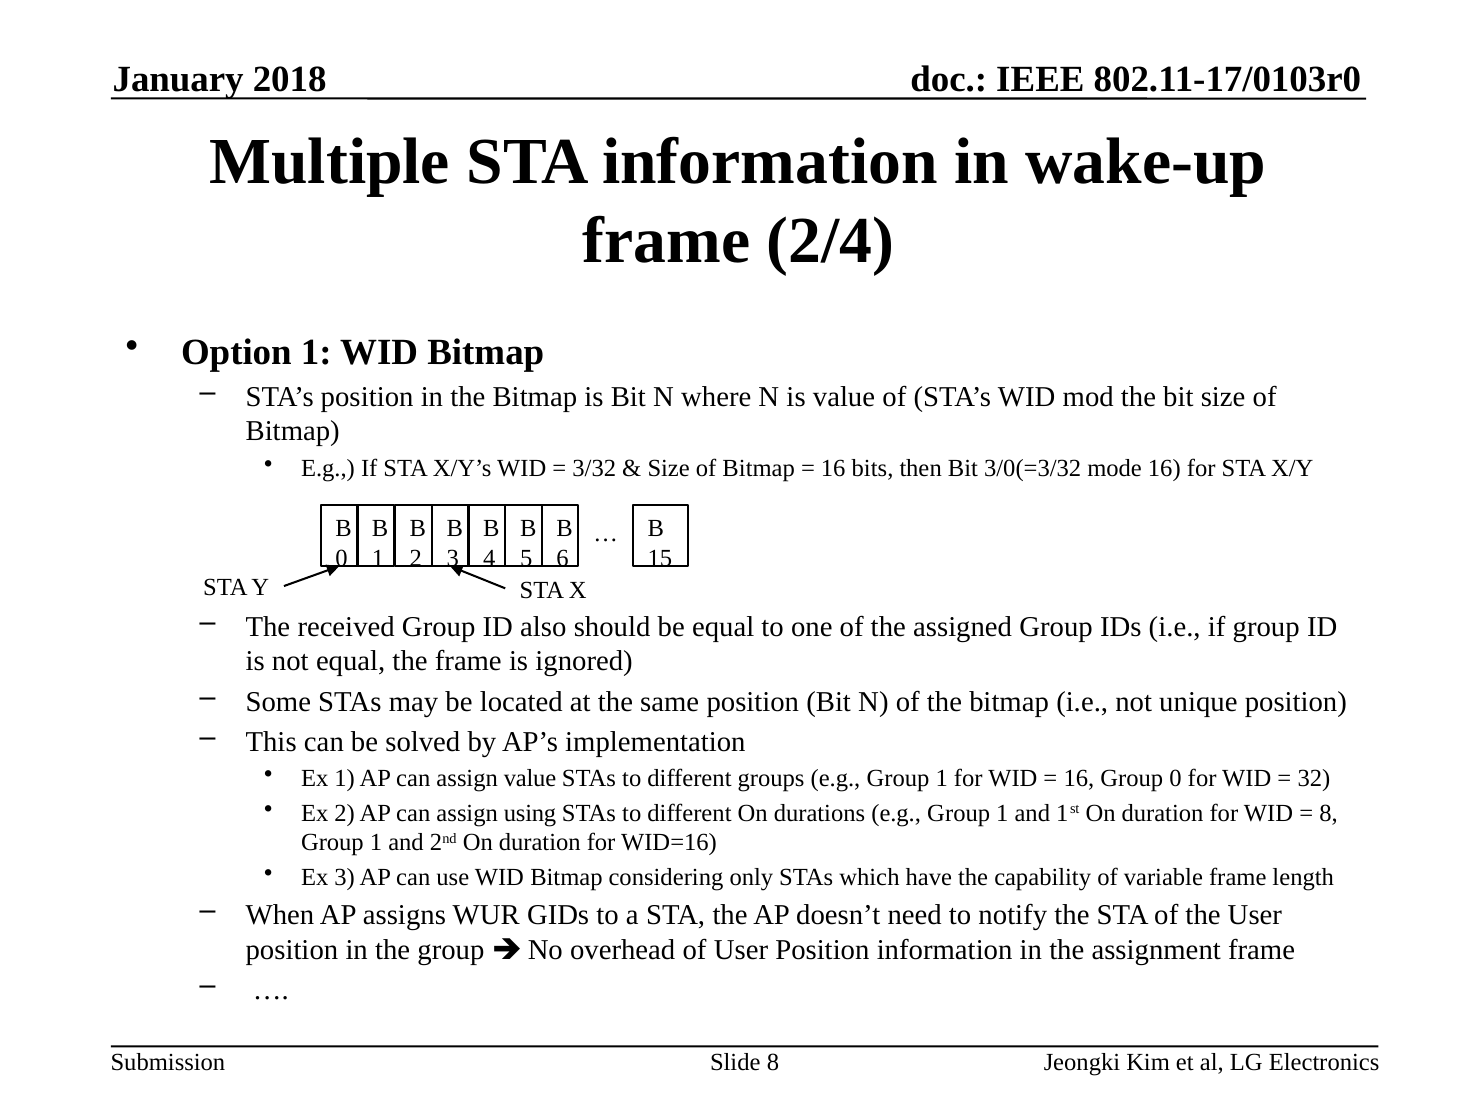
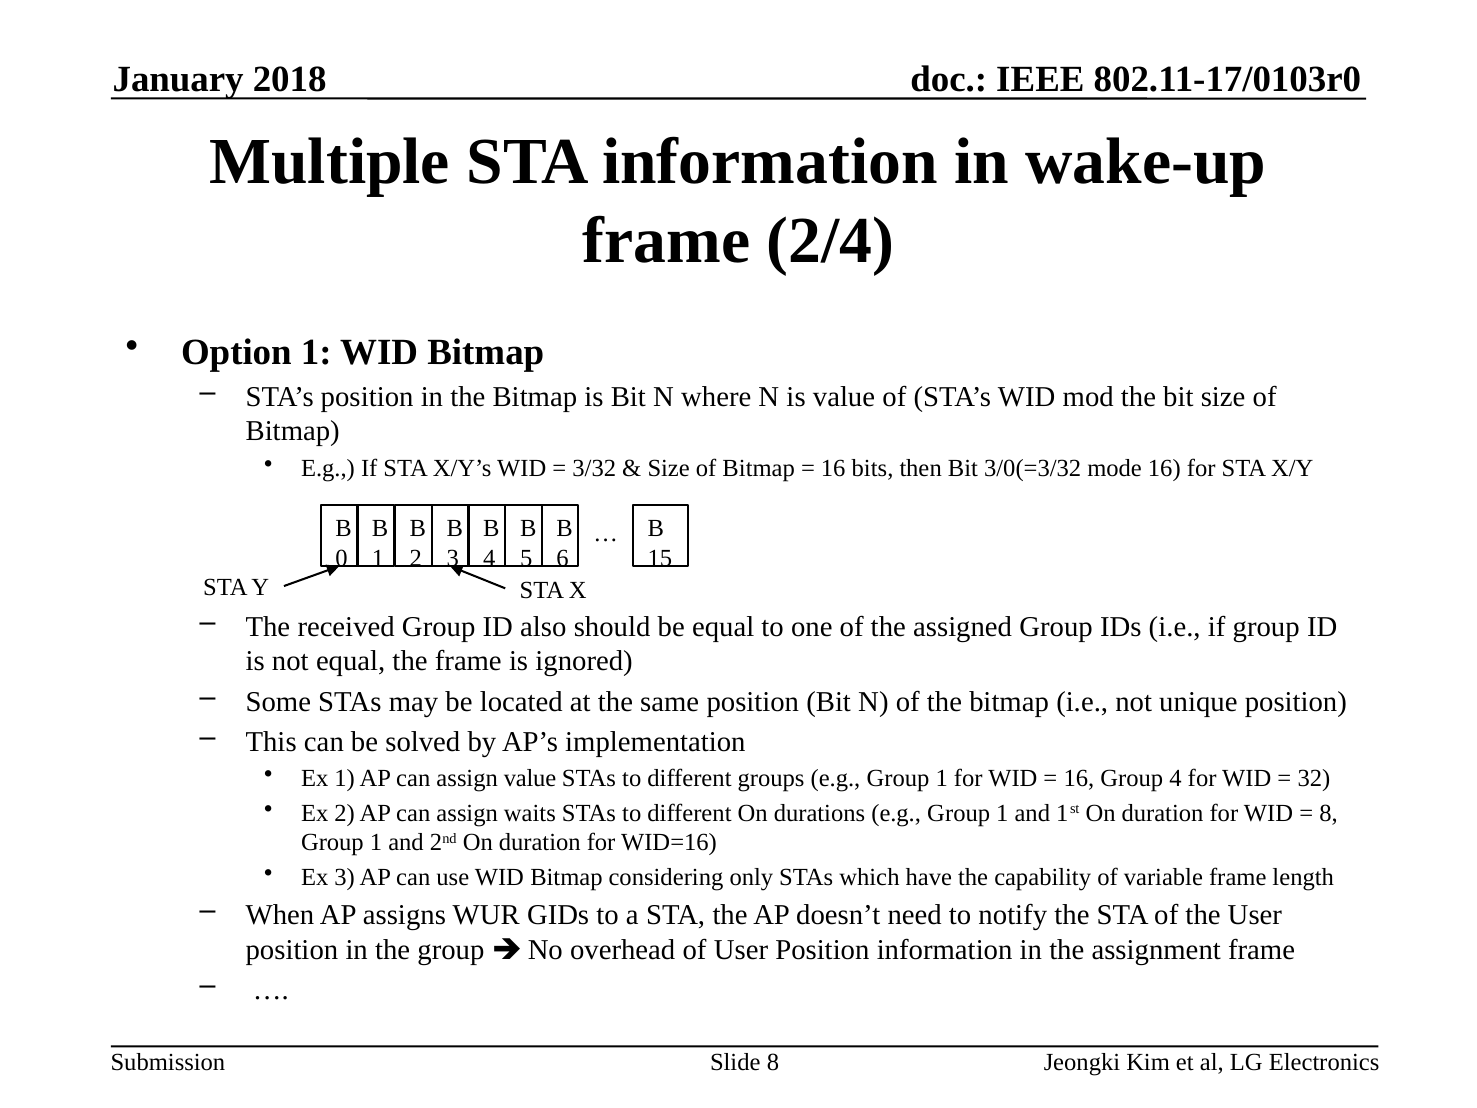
Group 0: 0 -> 4 (1175, 778)
using: using -> waits (530, 813)
